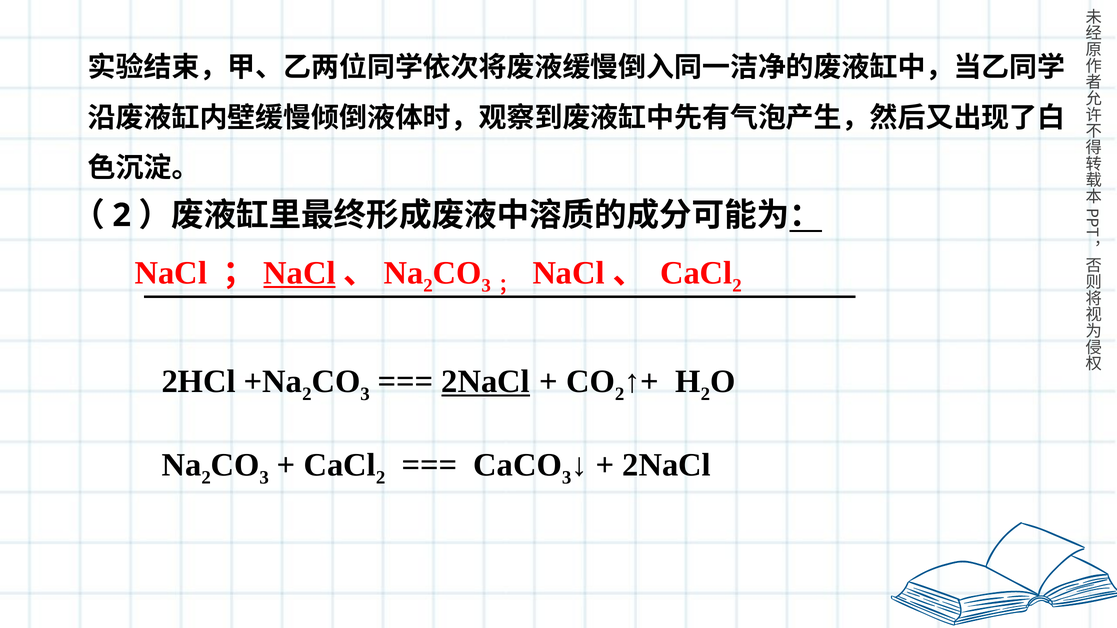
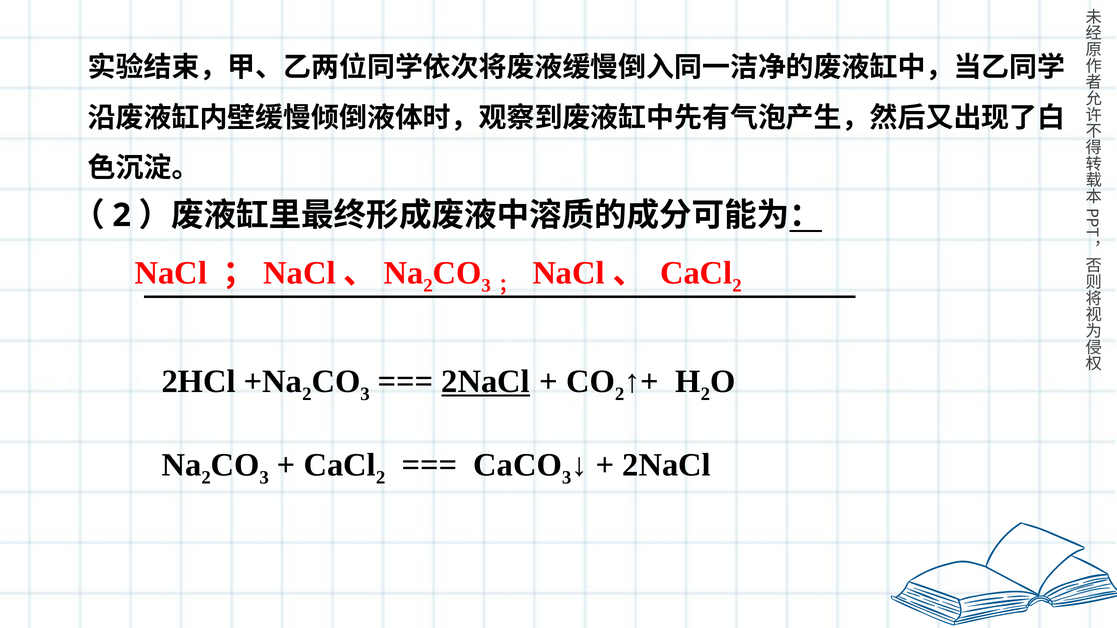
NaCl underline: present -> none (299, 273)
